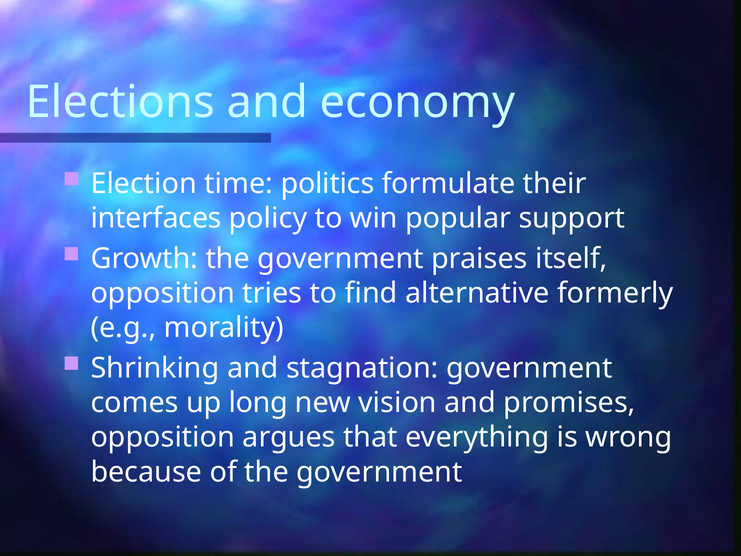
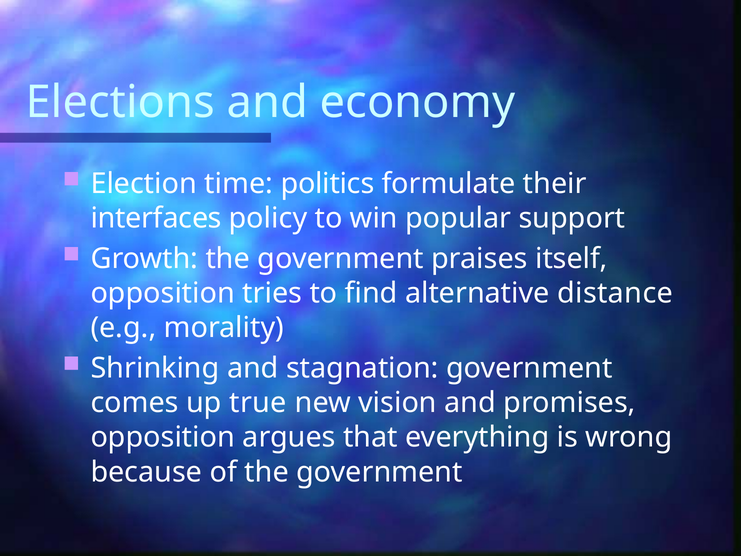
formerly: formerly -> distance (615, 293)
long: long -> true (258, 403)
